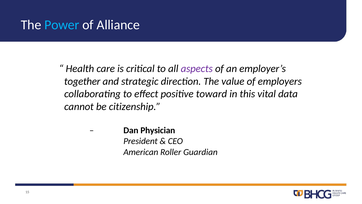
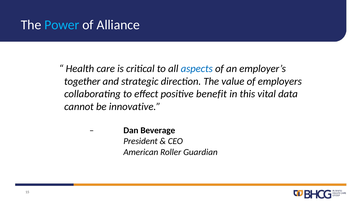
aspects colour: purple -> blue (197, 68)
toward: toward -> benefit (211, 94)
citizenship: citizenship -> innovative (135, 106)
Physician: Physician -> Beverage (158, 130)
